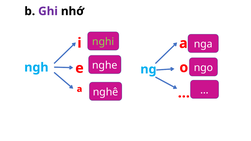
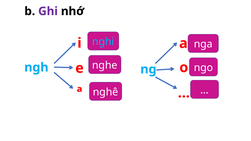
nghi colour: light green -> light blue (103, 42)
